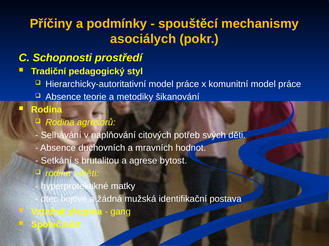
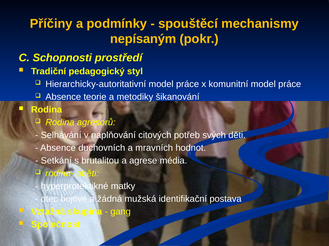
asociálych: asociálych -> nepísaným (143, 39)
bytost: bytost -> média (173, 161)
